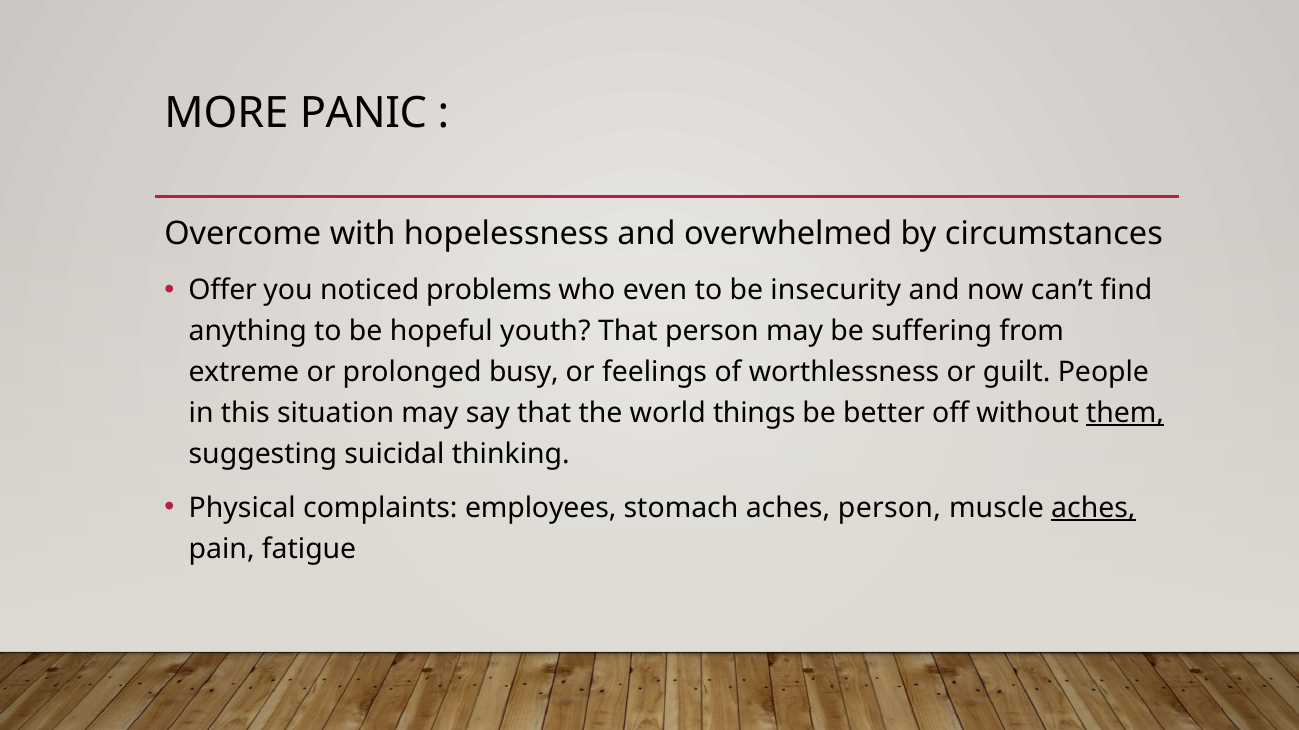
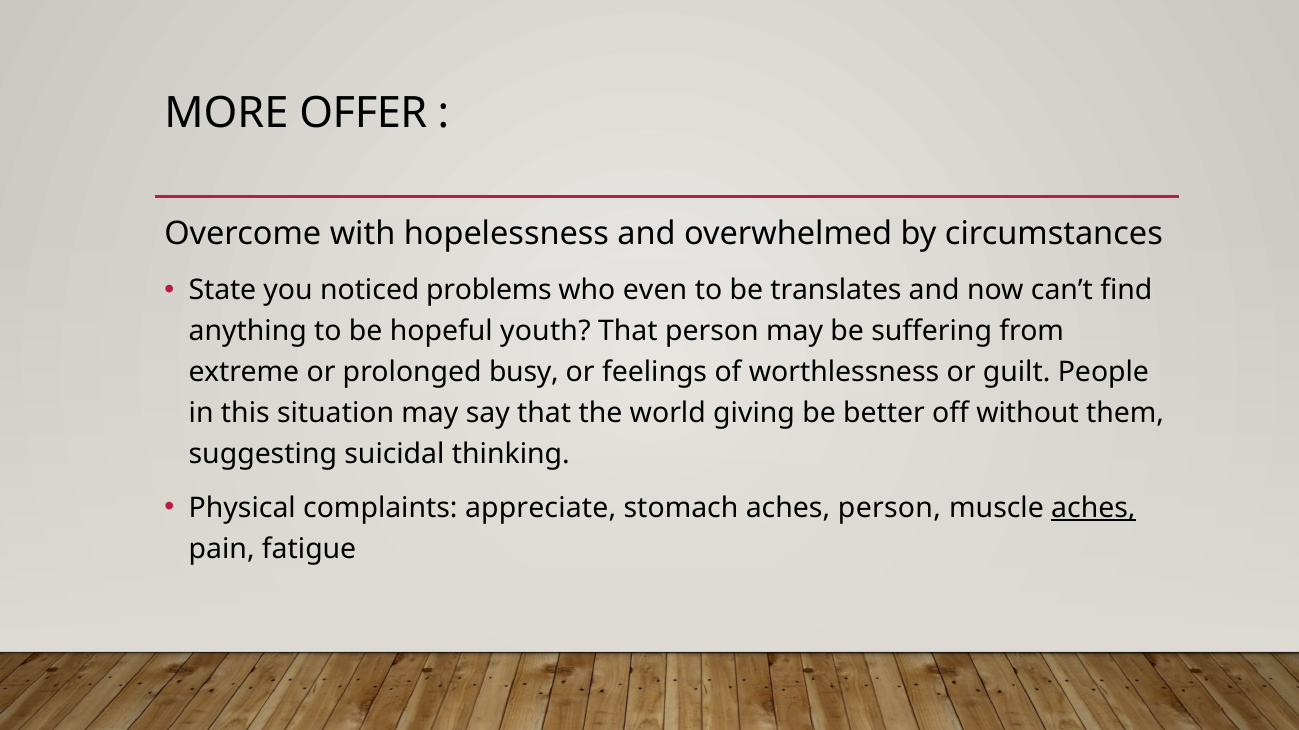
PANIC: PANIC -> OFFER (363, 114)
Offer: Offer -> State (222, 291)
insecurity: insecurity -> translates (836, 291)
things: things -> giving (754, 413)
them underline: present -> none (1125, 413)
employees: employees -> appreciate (541, 509)
